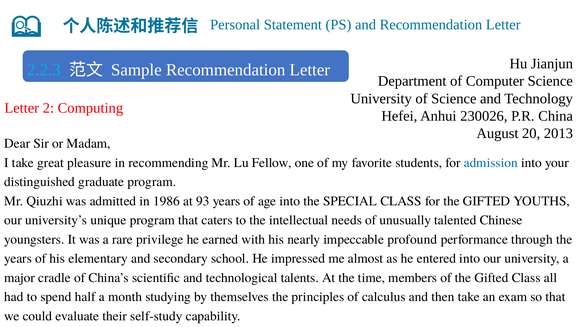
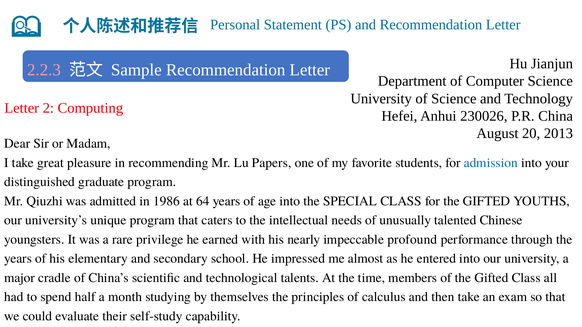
2.2.3 colour: light blue -> pink (44, 70)
Fellow: Fellow -> Papers (272, 163)
93: 93 -> 64 (203, 201)
